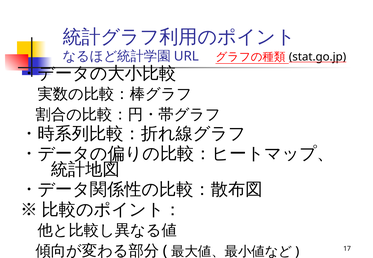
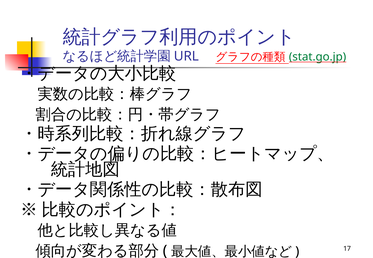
stat.go.jp colour: black -> green (318, 57)
